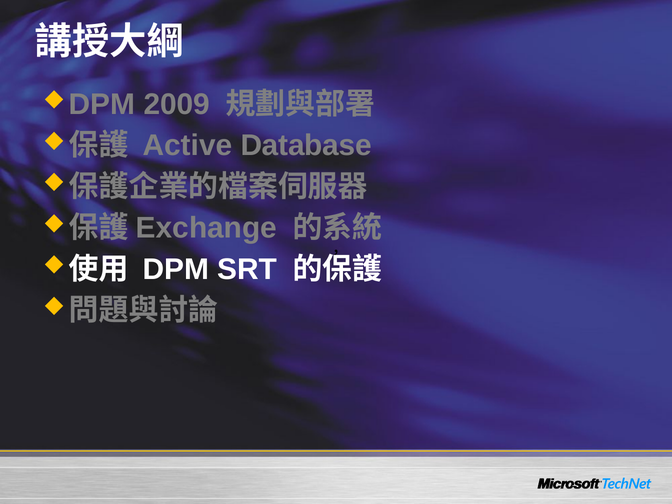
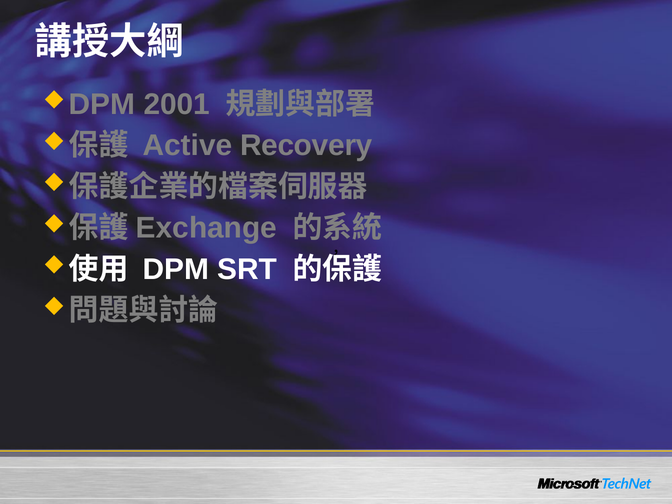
2009: 2009 -> 2001 (177, 104)
Database: Database -> Recovery (306, 145)
